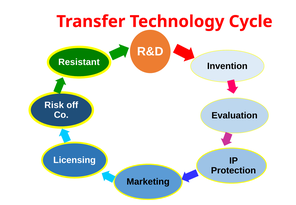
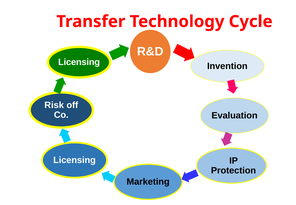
Resistant: Resistant -> Licensing (79, 62)
